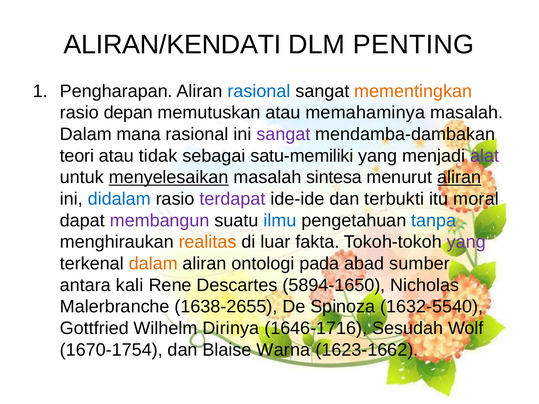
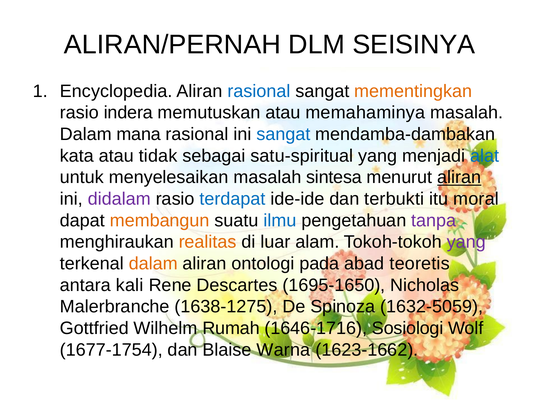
ALIRAN/KENDATI: ALIRAN/KENDATI -> ALIRAN/PERNAH (172, 45)
PENTING: PENTING -> SEISINYA (414, 45)
Pengharapan: Pengharapan -> Encyclopedia (116, 91)
depan: depan -> indera (128, 113)
sangat colour: purple -> blue (283, 134)
teori: teori -> kata (77, 156)
satu-memiliki: satu-memiliki -> satu-spiritual (302, 156)
alat colour: purple -> blue (485, 156)
menyelesaikan underline: present -> none (169, 177)
didalam colour: blue -> purple (119, 199)
terdapat colour: purple -> blue (233, 199)
membangun colour: purple -> orange (160, 221)
tanpa colour: blue -> purple (434, 221)
fakta: fakta -> alam (317, 242)
sumber: sumber -> teoretis (420, 264)
5894-1650: 5894-1650 -> 1695-1650 (334, 285)
1638-2655: 1638-2655 -> 1638-1275 (226, 307)
1632-5540: 1632-5540 -> 1632-5059 (432, 307)
Dirinya: Dirinya -> Rumah (231, 328)
Sesudah: Sesudah -> Sosiologi (408, 328)
1670-1754: 1670-1754 -> 1677-1754 (111, 350)
